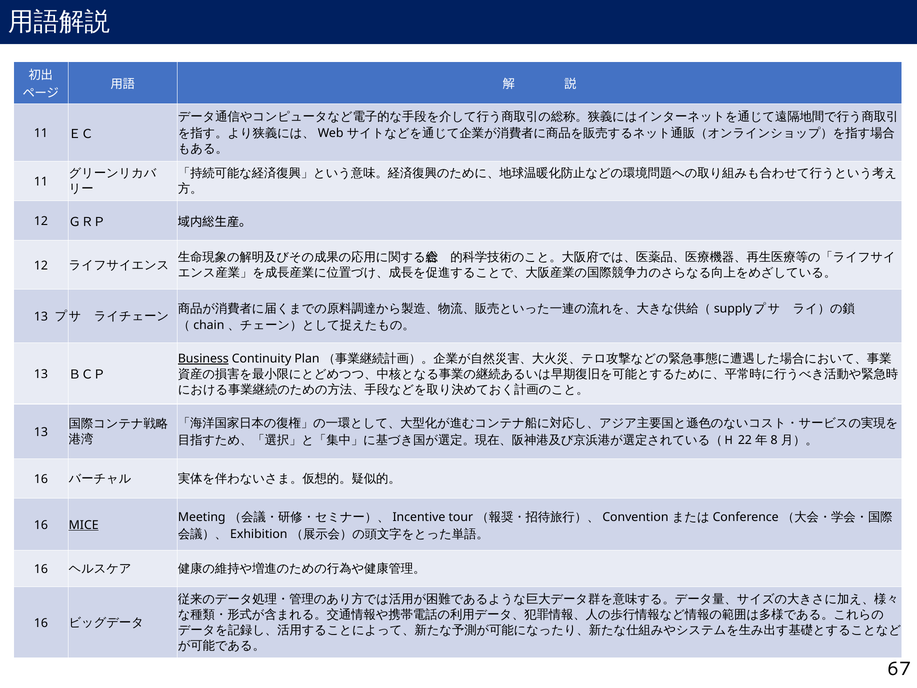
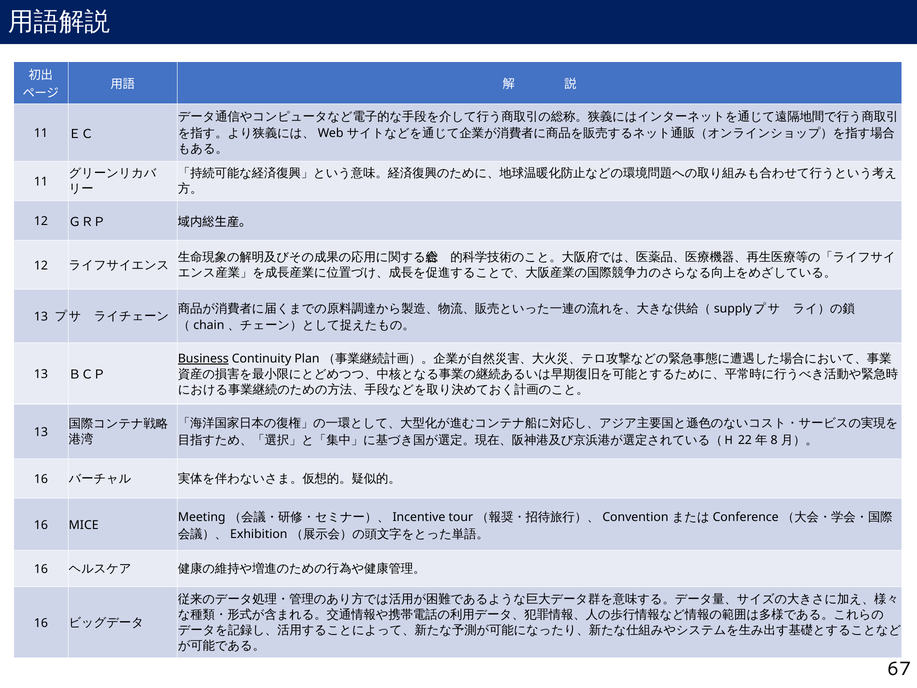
MICE underline: present -> none (84, 525)
